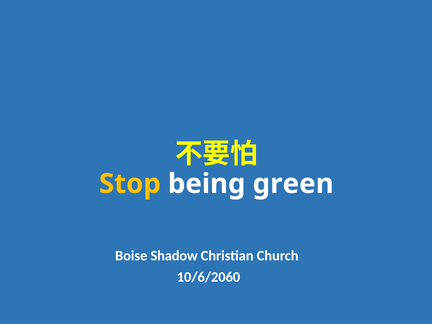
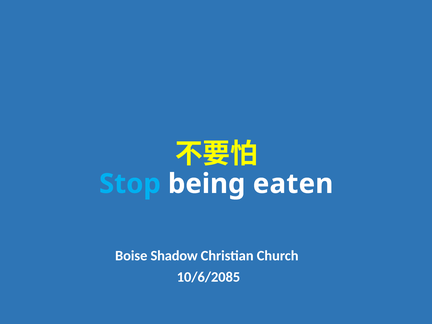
Stop colour: yellow -> light blue (130, 184)
green: green -> eaten (293, 184)
10/6/2060: 10/6/2060 -> 10/6/2085 (208, 277)
